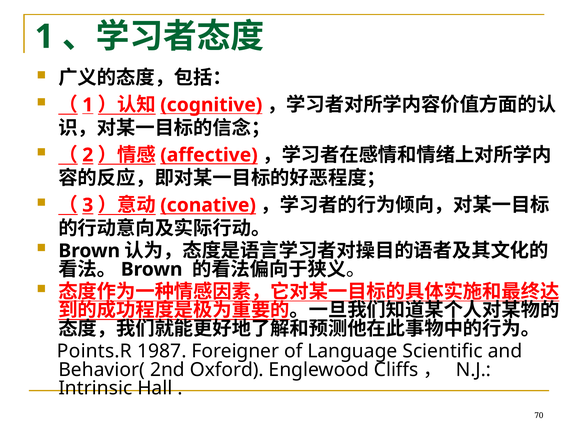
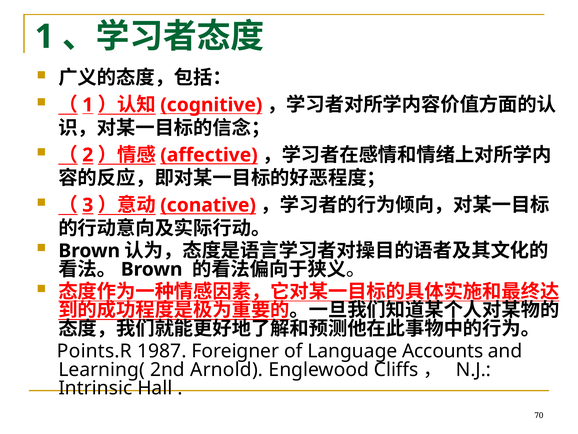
Scientific: Scientific -> Accounts (443, 351)
Behavior(: Behavior( -> Learning( (102, 369)
Oxford: Oxford -> Arnold (227, 369)
